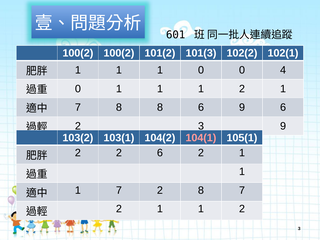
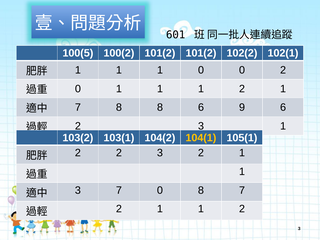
100(2: 100(2 -> 100(5 (78, 53)
101(2 101(3: 101(3 -> 101(2 (201, 53)
0 4: 4 -> 2 (283, 70)
9: 9 -> 1 (283, 126)
104(1 colour: pink -> yellow (201, 138)
2 2 6: 6 -> 3 (160, 153)
1: 1 -> 3 (78, 190)
7 2: 2 -> 0 (160, 190)
